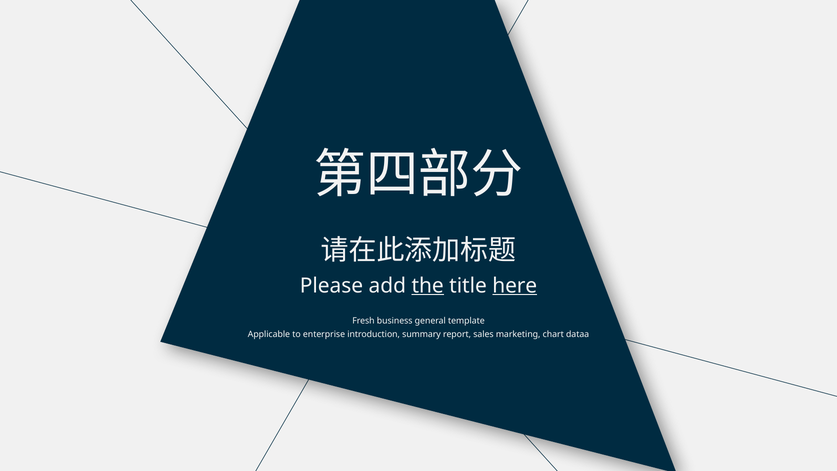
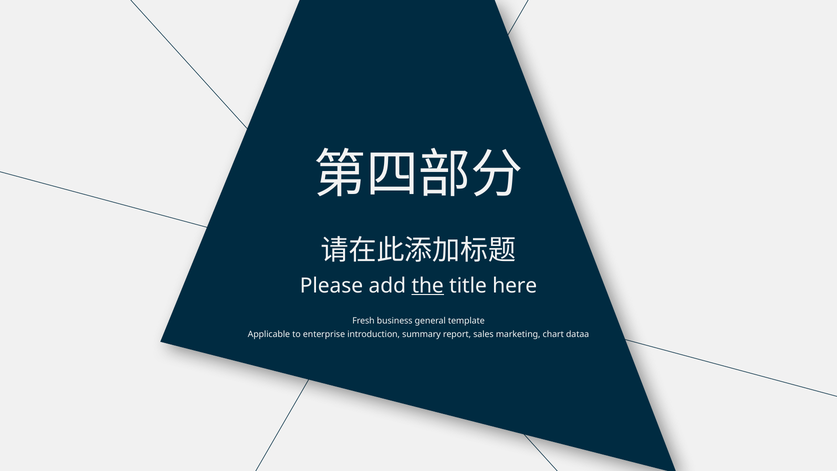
here underline: present -> none (515, 285)
